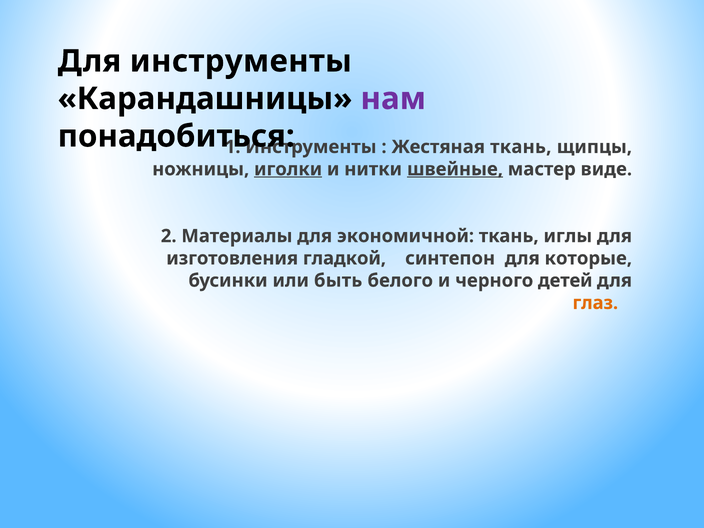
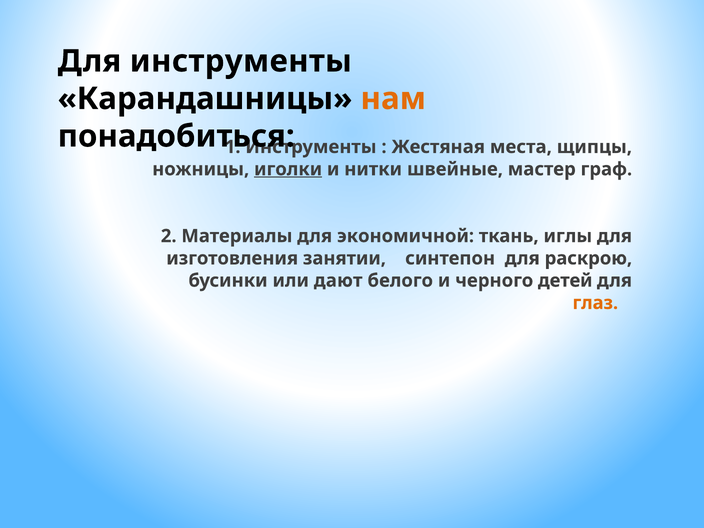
нам colour: purple -> orange (393, 99)
Жестяная ткань: ткань -> места (521, 147)
швейные underline: present -> none (455, 169)
виде: виде -> граф (606, 169)
гладкой: гладкой -> занятии (344, 258)
которые: которые -> раскрою (588, 258)
быть: быть -> дают (338, 281)
